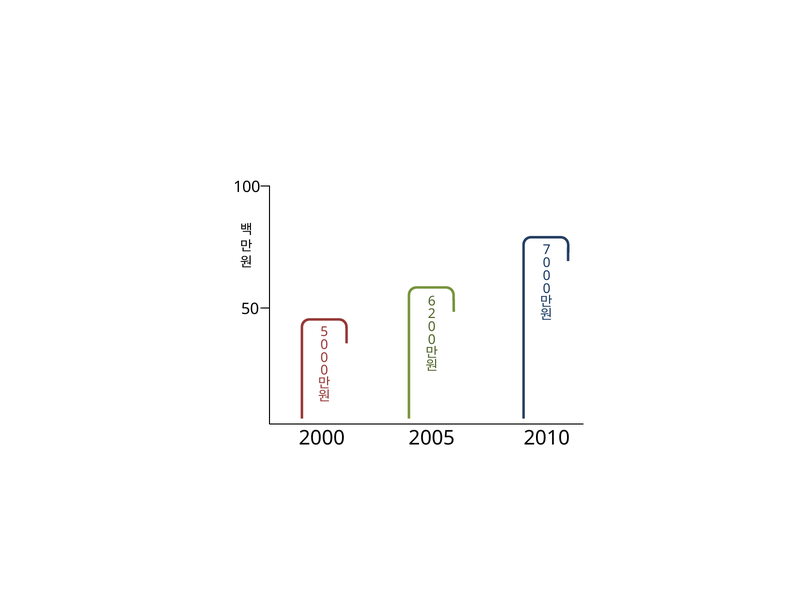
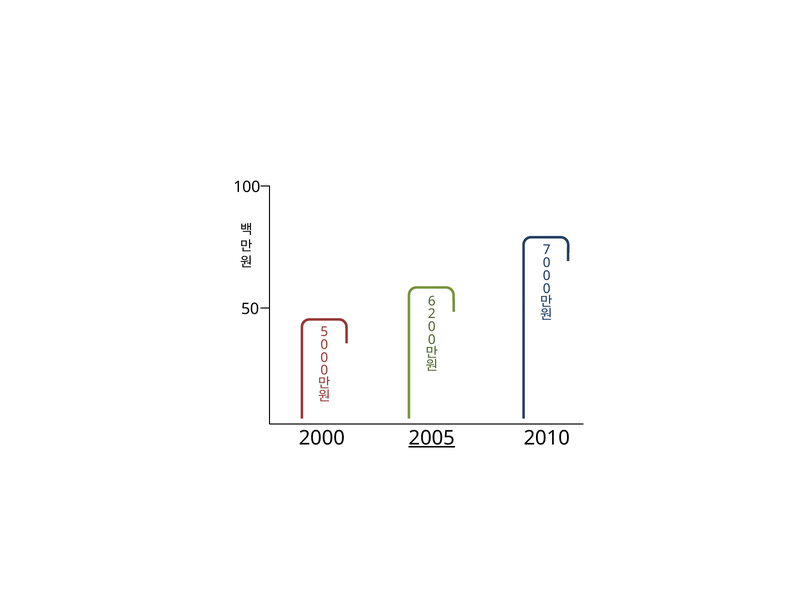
2005 underline: none -> present (432, 438)
